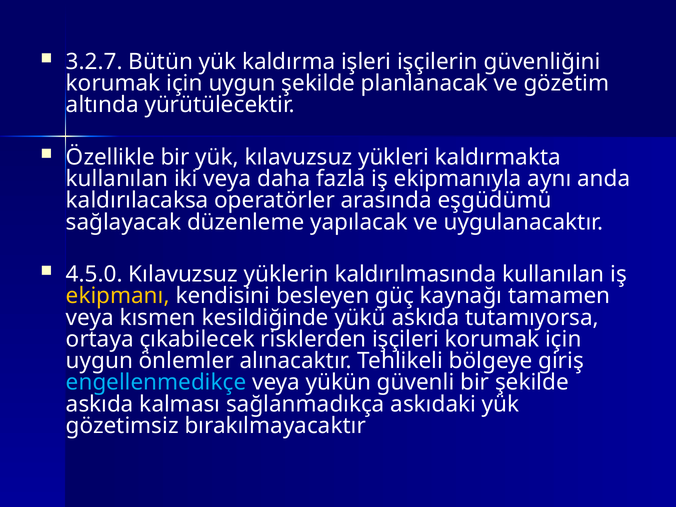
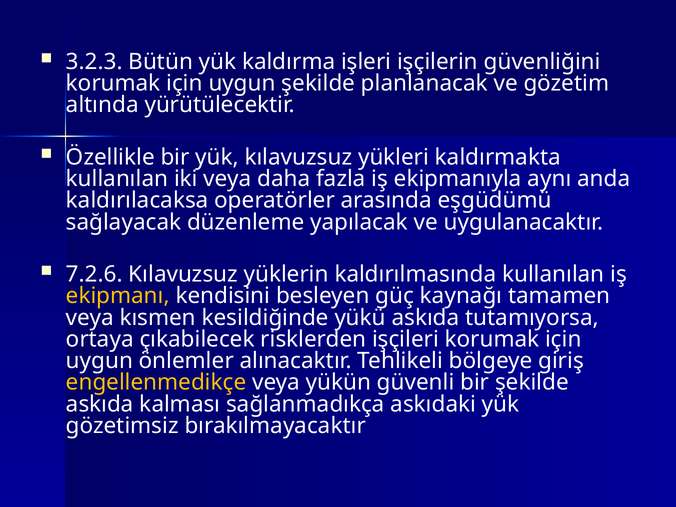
3.2.7: 3.2.7 -> 3.2.3 (94, 62)
4.5.0: 4.5.0 -> 7.2.6 (94, 274)
engellenmedikçe colour: light blue -> yellow (156, 383)
